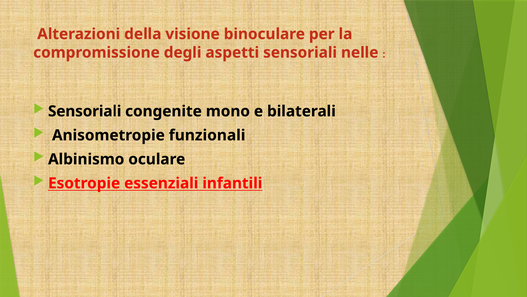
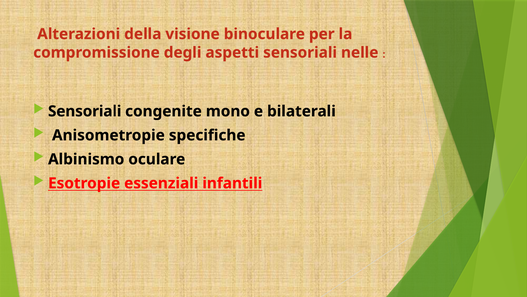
funzionali: funzionali -> specifiche (207, 135)
